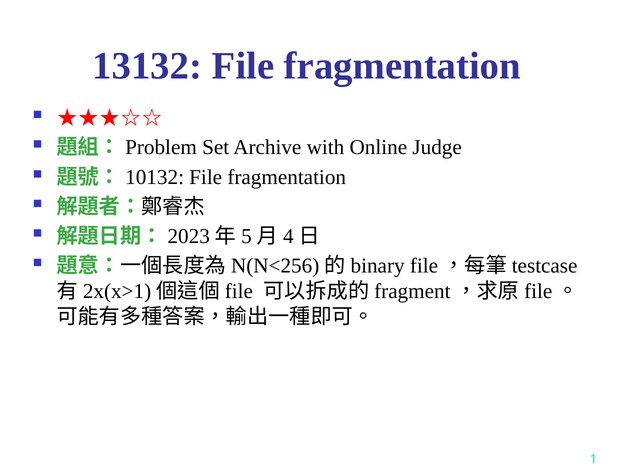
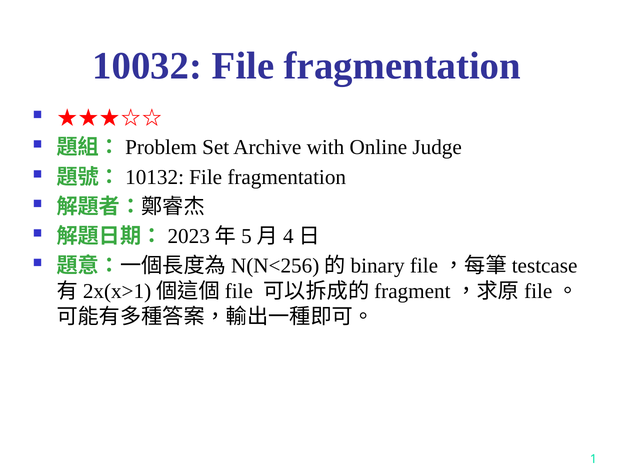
13132: 13132 -> 10032 (147, 66)
